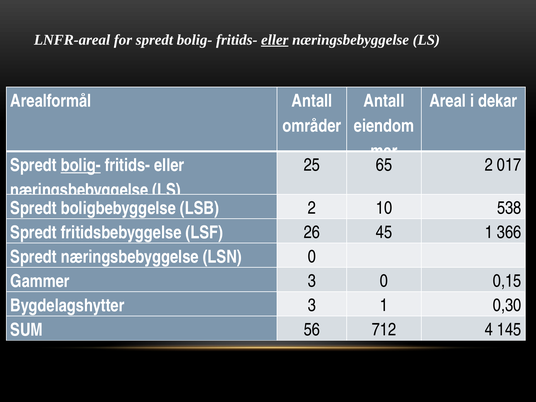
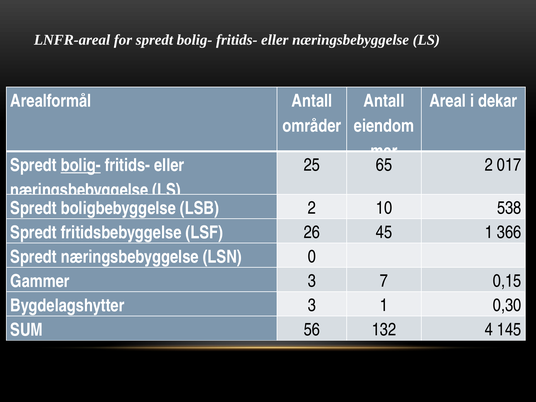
eller underline: present -> none (275, 40)
3 0: 0 -> 7 (384, 281)
712: 712 -> 132 (384, 330)
